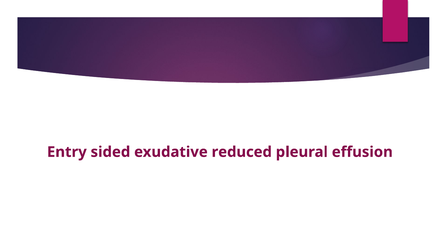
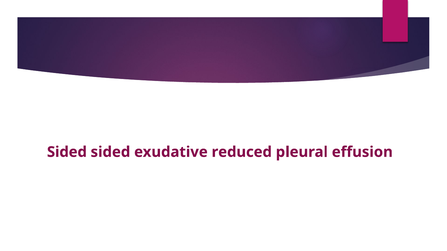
Entry: Entry -> Sided (67, 152)
